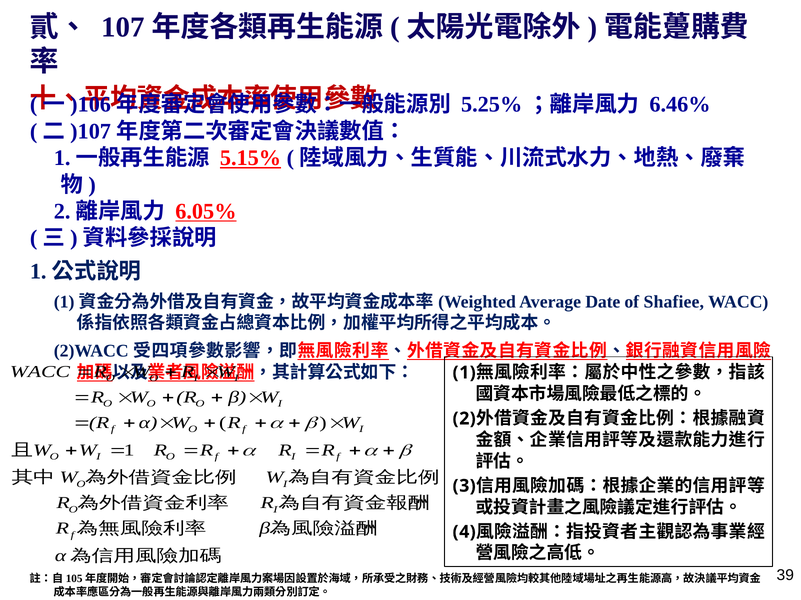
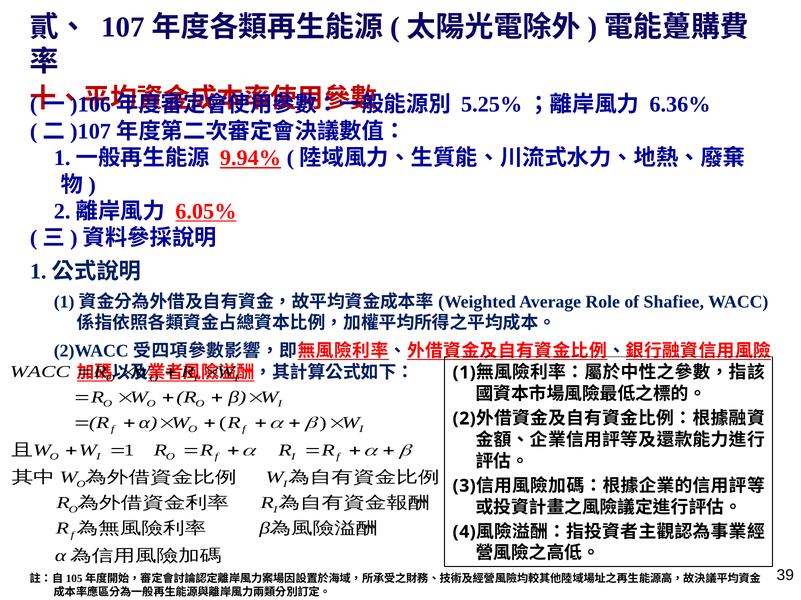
6.46%: 6.46% -> 6.36% (680, 105)
5.15%: 5.15% -> 9.94% (251, 158)
Date: Date -> Role (603, 302)
